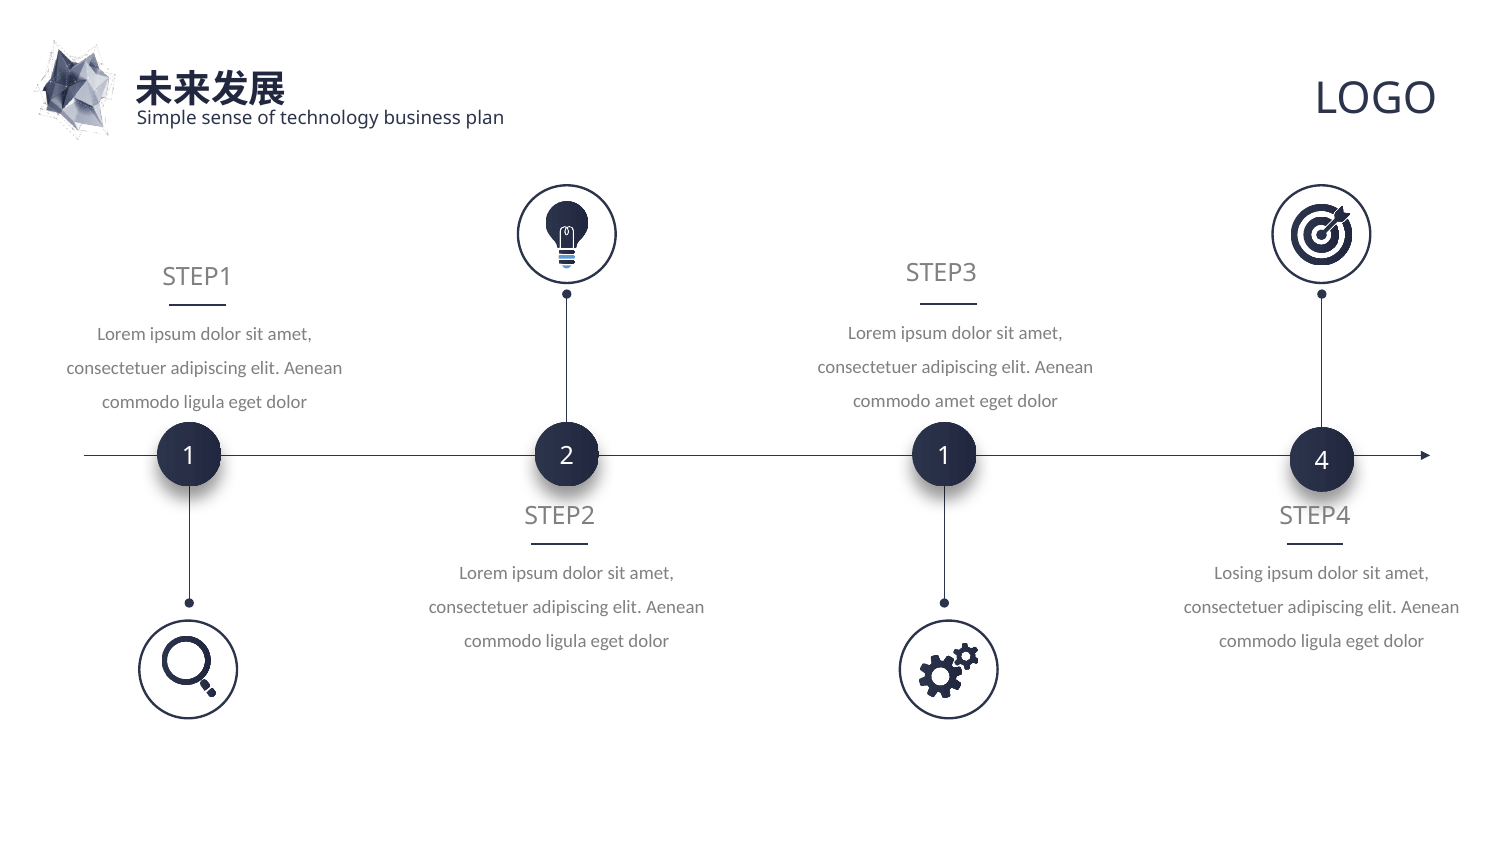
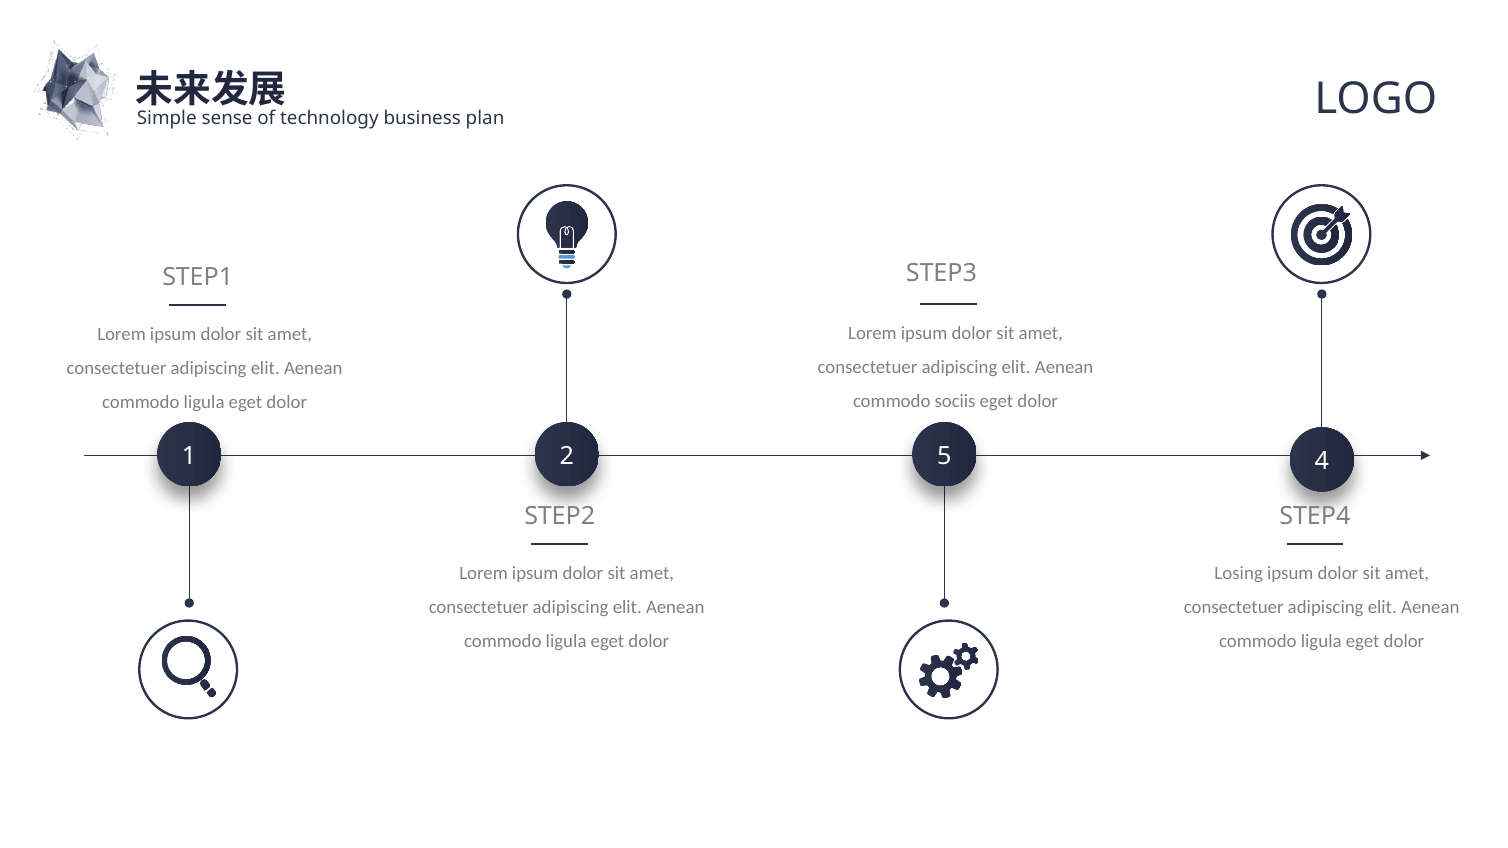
commodo amet: amet -> sociis (955, 402)
2 1: 1 -> 5 (944, 456)
